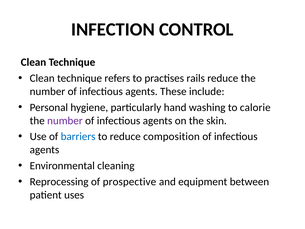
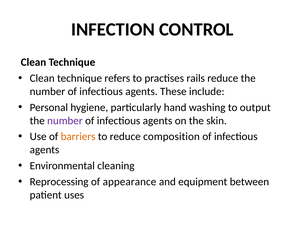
calorie: calorie -> output (255, 107)
barriers colour: blue -> orange (78, 136)
prospective: prospective -> appearance (129, 182)
